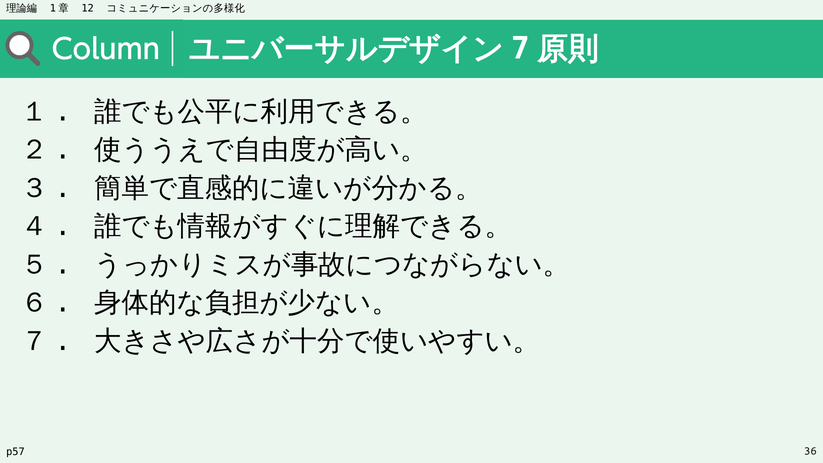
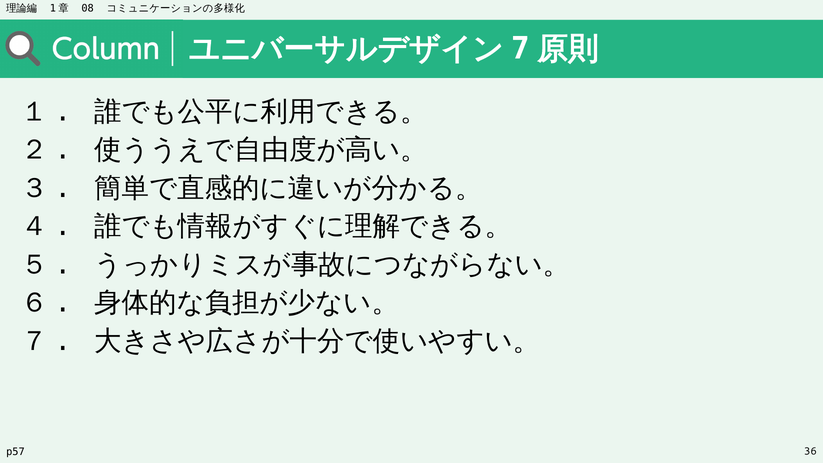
12: 12 -> 08 (88, 9)
